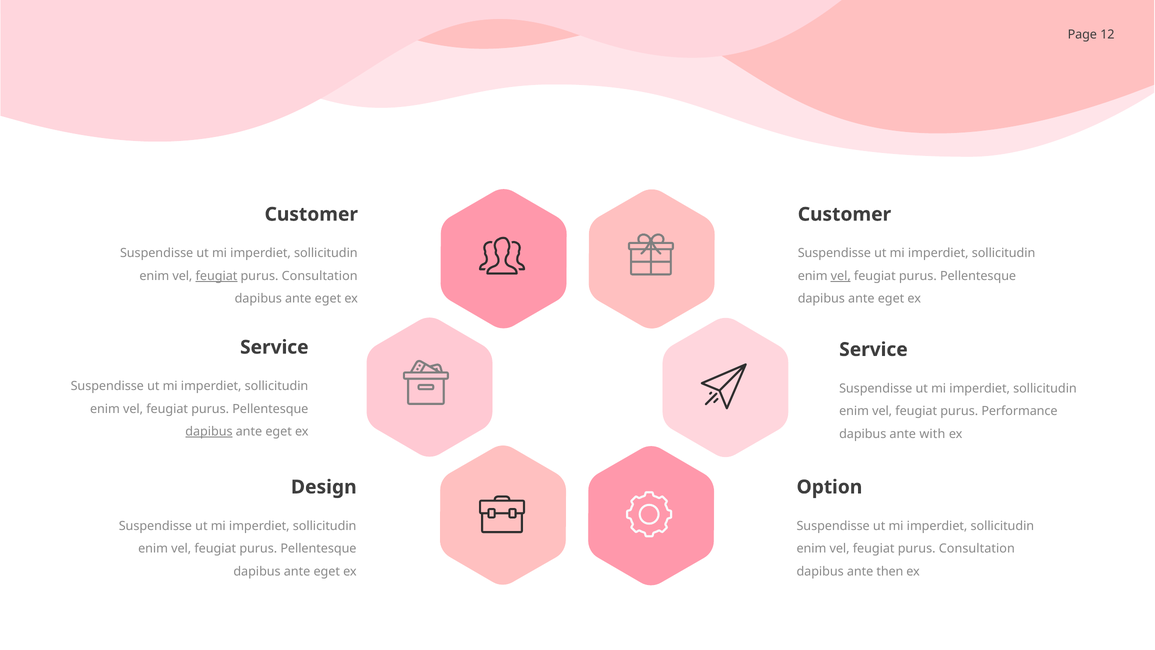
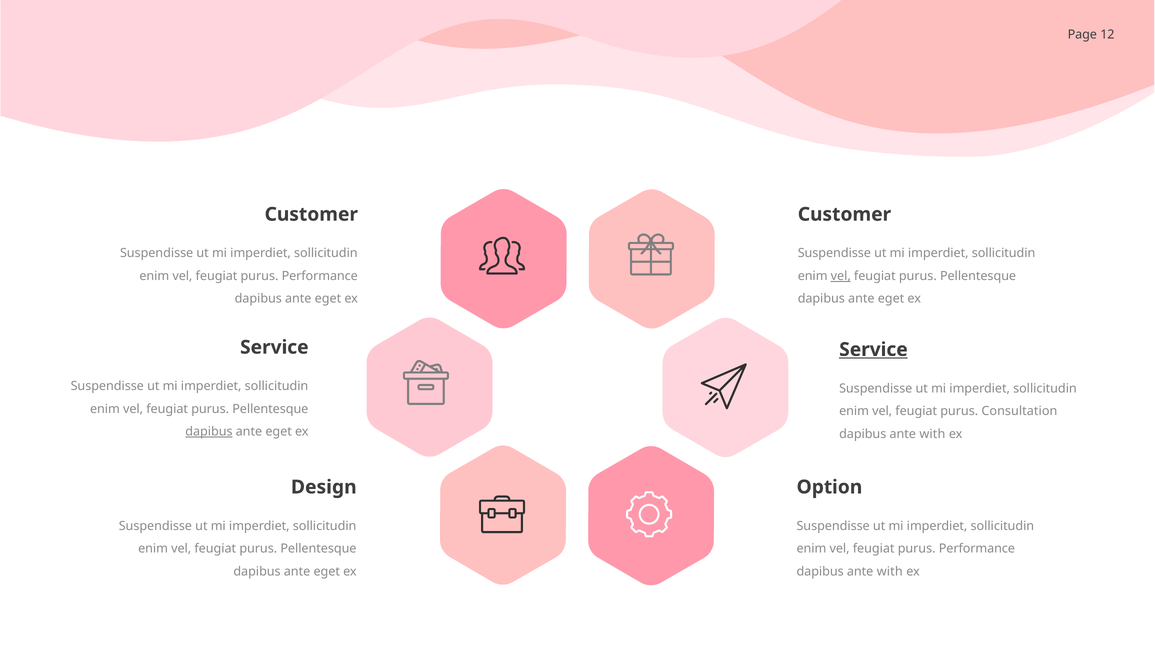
feugiat underline: present -> none (217, 276)
Consultation: Consultation -> Performance (320, 276)
Service underline: none -> present (873, 349)
Performance: Performance -> Consultation (1019, 411)
Consultation: Consultation -> Performance (977, 548)
then: then -> with (890, 571)
